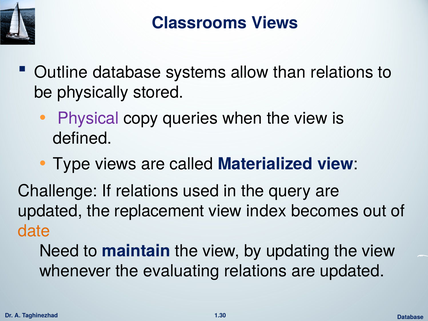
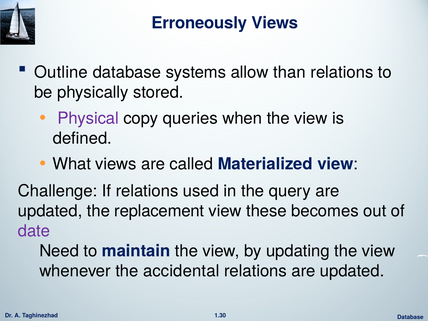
Classrooms: Classrooms -> Erroneously (199, 23)
Type: Type -> What (72, 164)
index: index -> these (266, 211)
date colour: orange -> purple (34, 231)
evaluating: evaluating -> accidental (181, 271)
